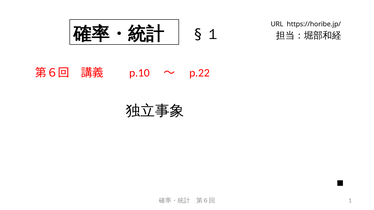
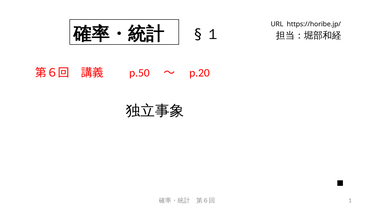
p.10: p.10 -> p.50 (139, 73)
p.22: p.22 -> p.20 (199, 73)
